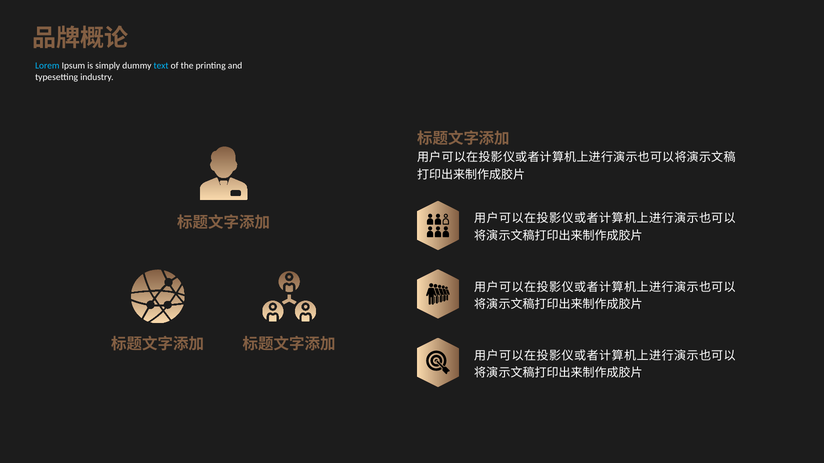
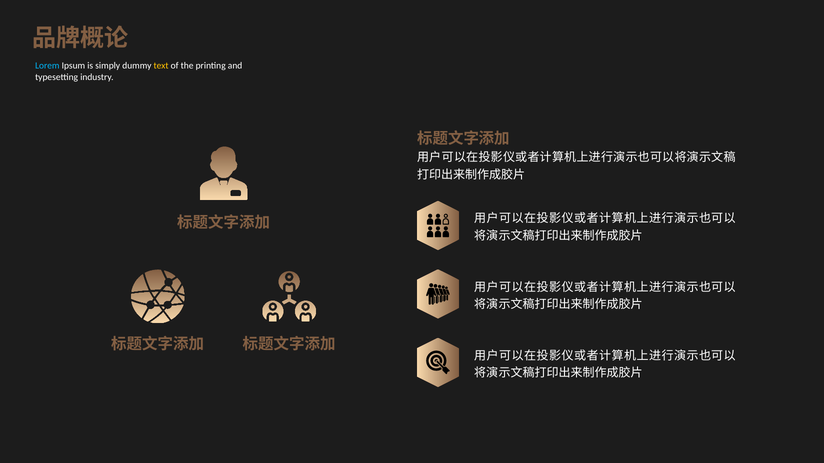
text colour: light blue -> yellow (161, 66)
